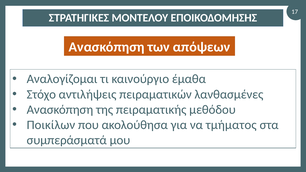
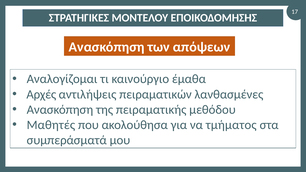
Στόχο: Στόχο -> Αρχές (41, 94)
Ποικίλων: Ποικίλων -> Μαθητές (51, 125)
